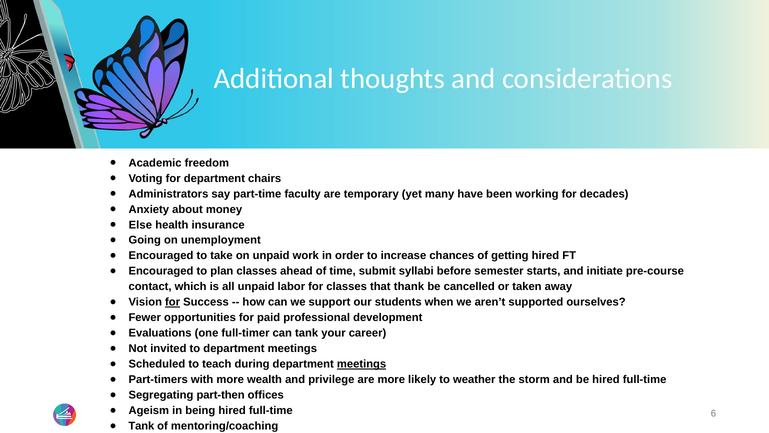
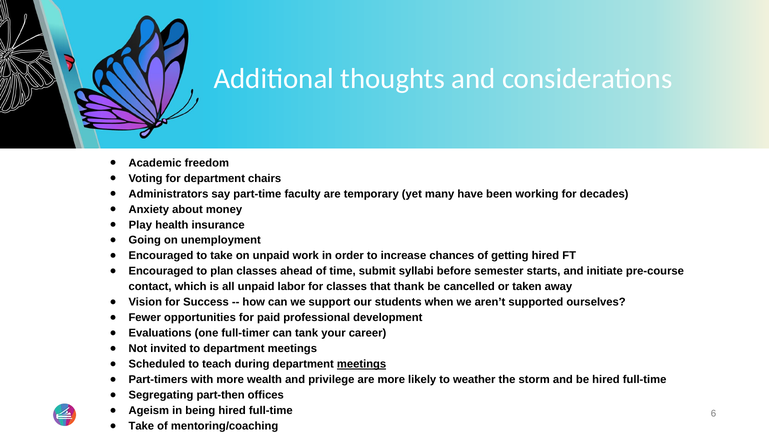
Else: Else -> Play (140, 225)
for underline: present -> none (173, 302)
Tank: Tank -> Take (141, 426)
